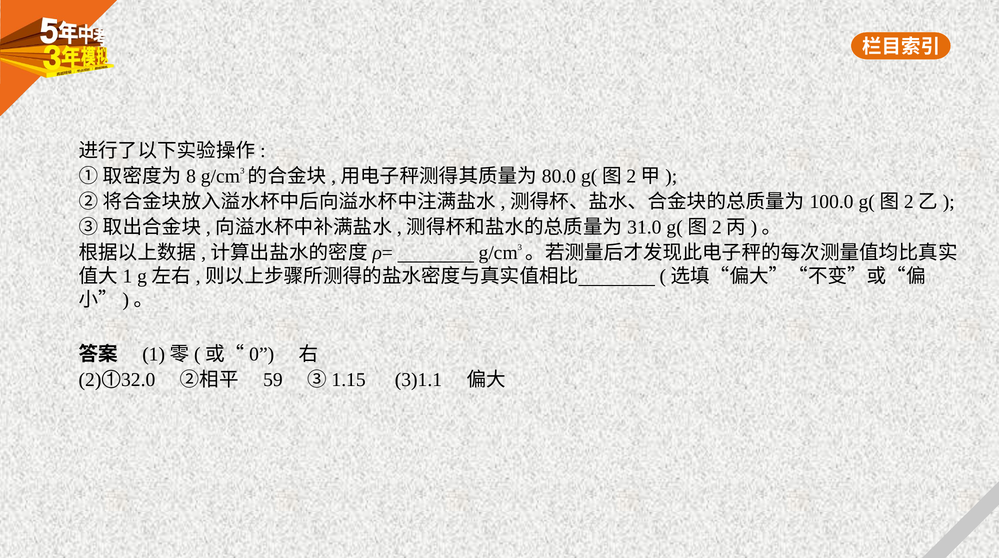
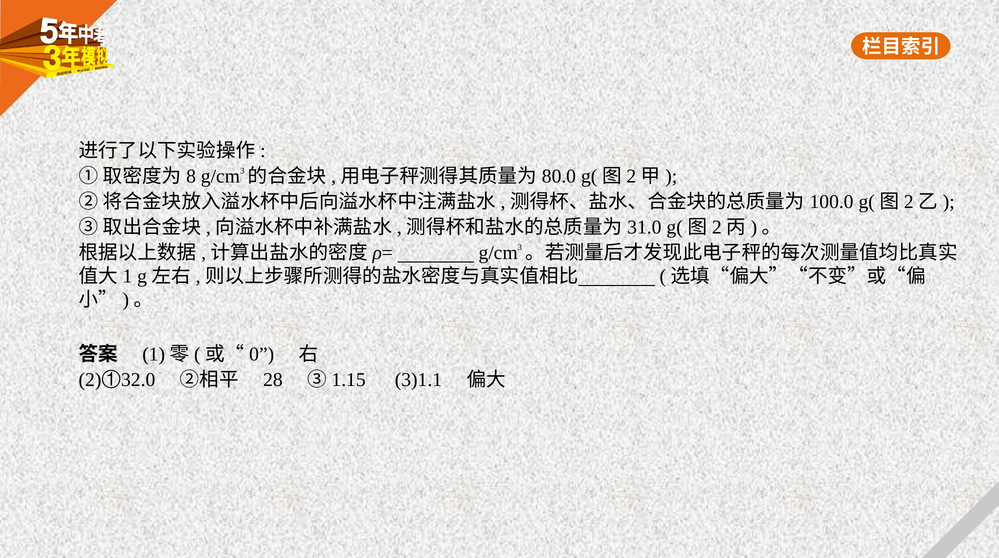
59: 59 -> 28 (273, 380)
